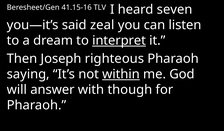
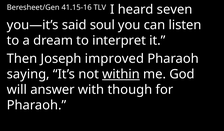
zeal: zeal -> soul (102, 25)
interpret underline: present -> none (119, 41)
righteous: righteous -> improved (114, 59)
